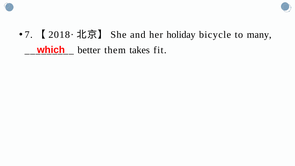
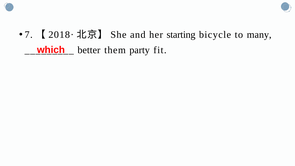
holiday: holiday -> starting (181, 35)
takes: takes -> party (140, 50)
